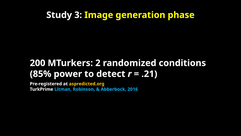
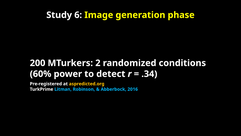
3: 3 -> 6 (78, 15)
85%: 85% -> 60% (41, 74)
.21: .21 -> .34 (149, 74)
